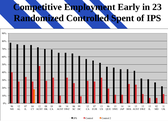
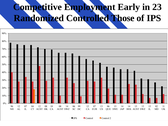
Spent: Spent -> Those (123, 18)
